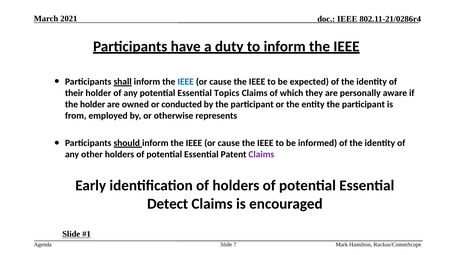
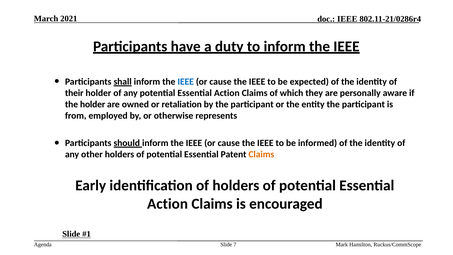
any potential Essential Topics: Topics -> Action (227, 93)
conducted: conducted -> retaliation (182, 104)
Claims colour: purple -> orange (261, 154)
Detect: Detect -> Action (168, 204)
